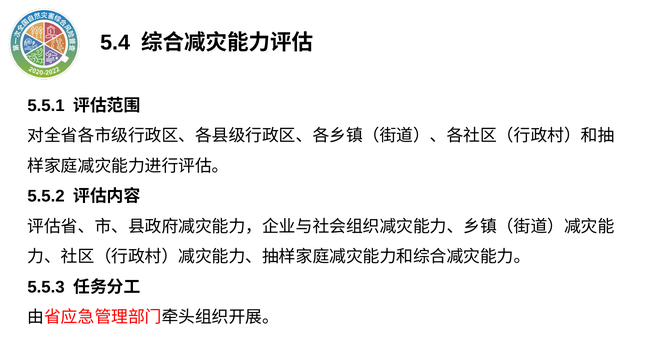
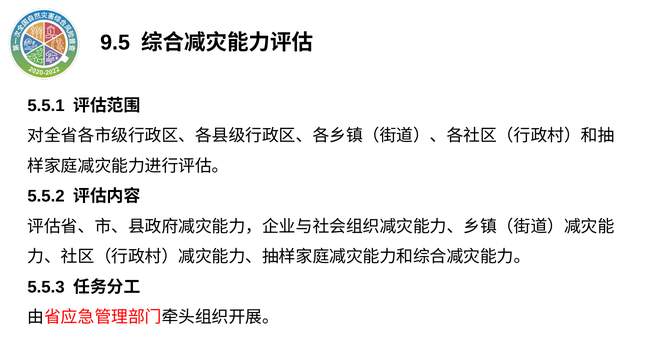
5.4: 5.4 -> 9.5 (115, 43)
